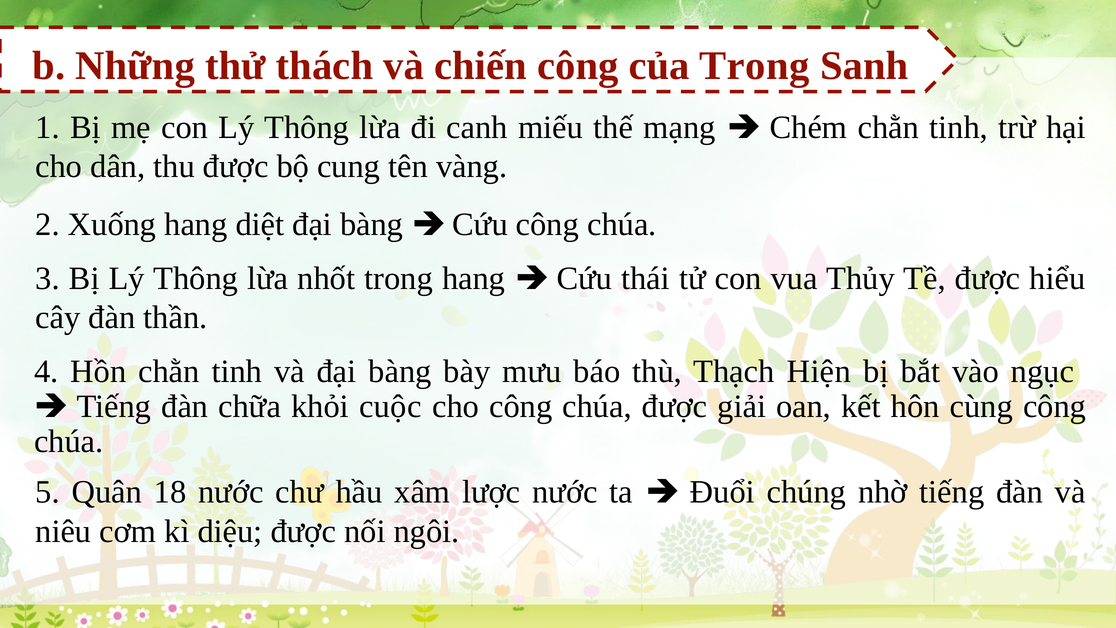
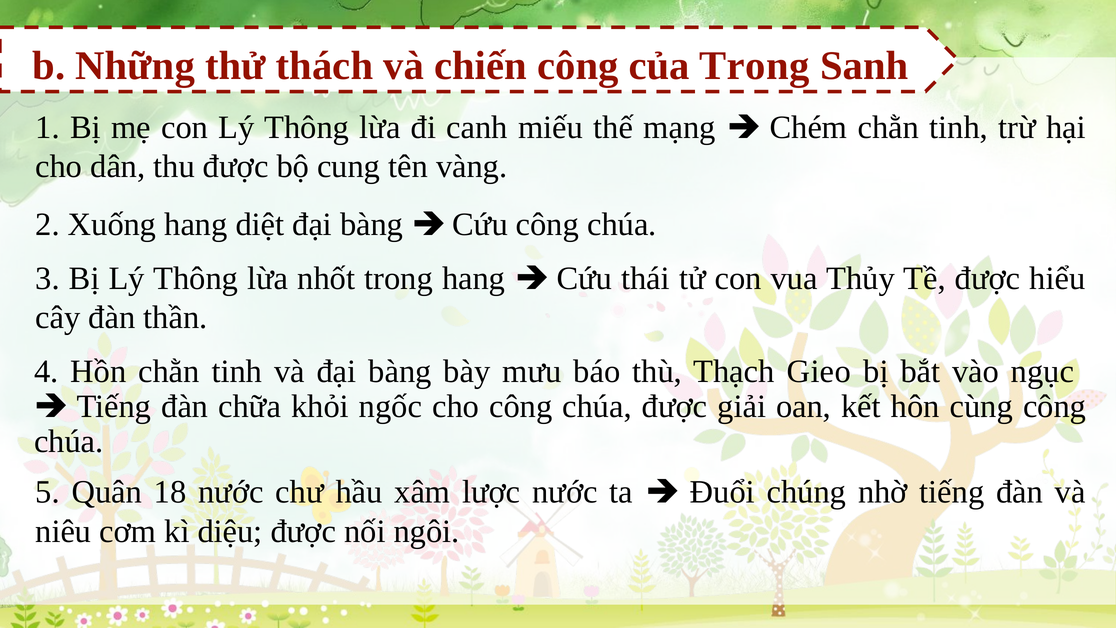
Hiện: Hiện -> Gieo (819, 371)
cuộc: cuộc -> ngốc (390, 406)
